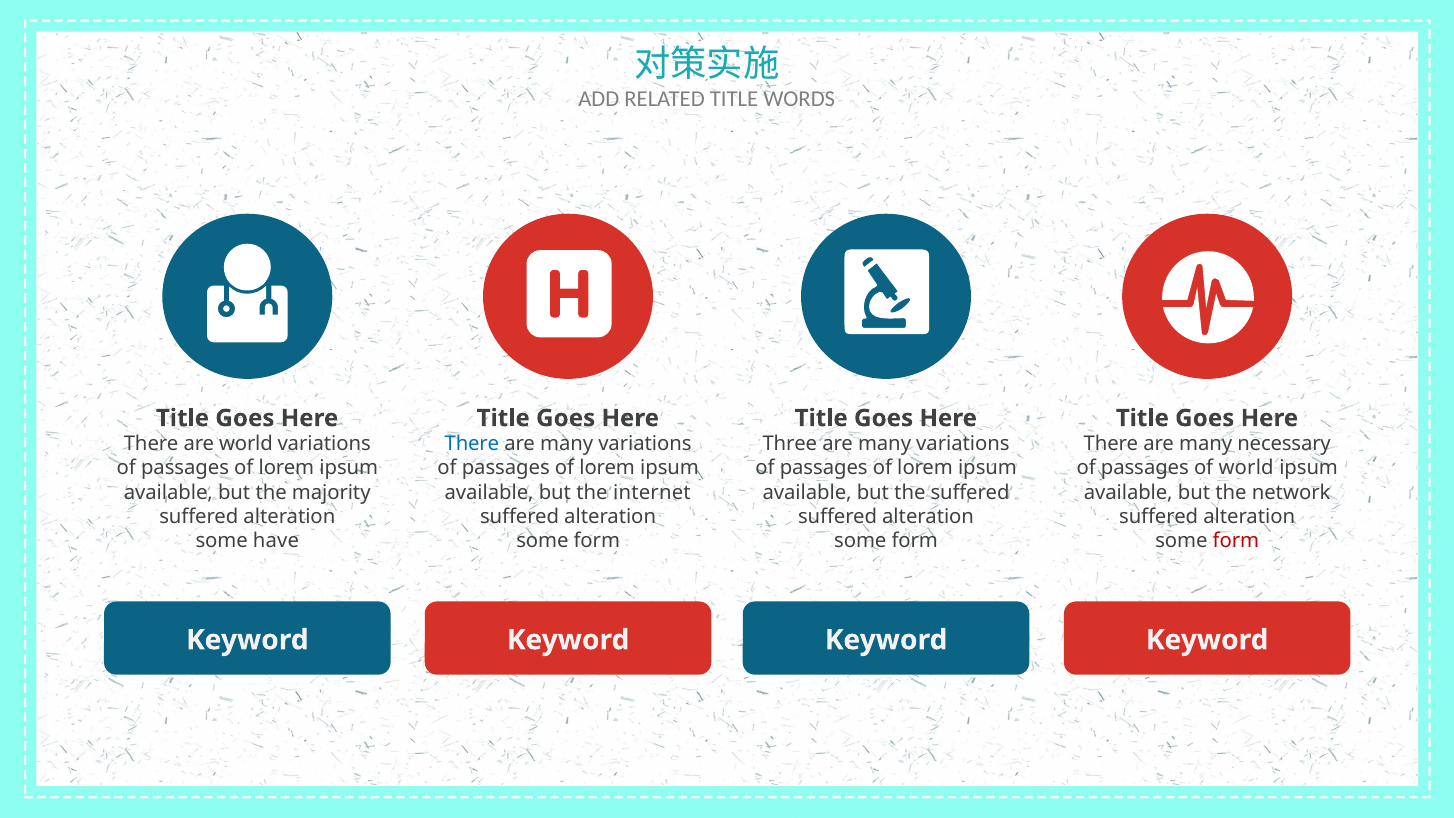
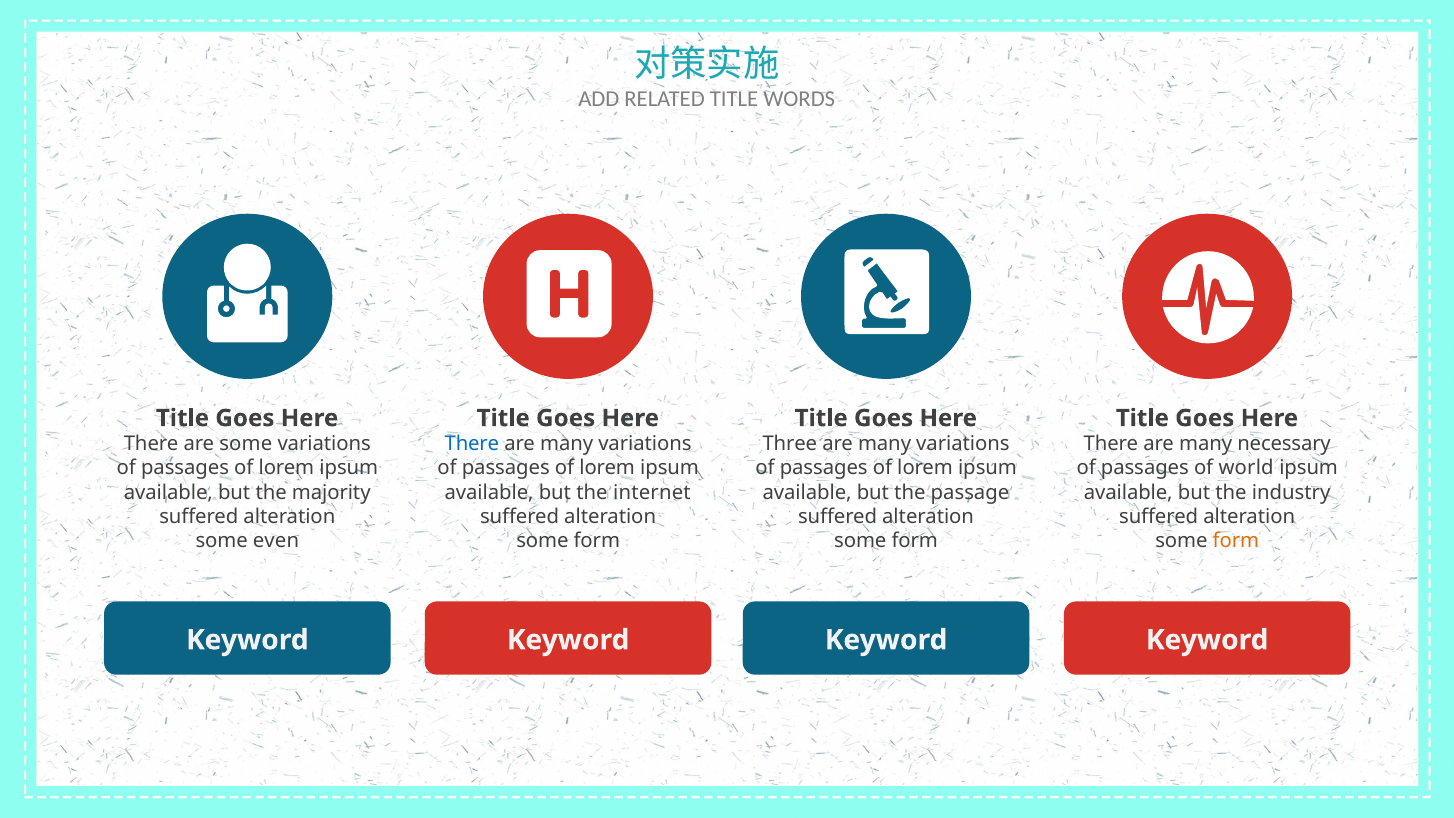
are world: world -> some (246, 444)
the suffered: suffered -> passage (970, 492)
network: network -> industry (1291, 492)
have: have -> even (276, 541)
form colour: red -> orange (1236, 541)
